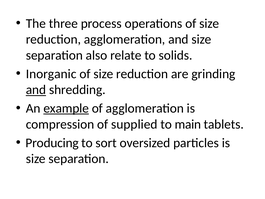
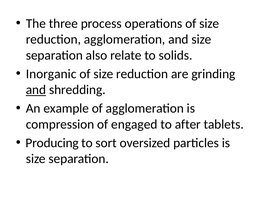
example underline: present -> none (66, 108)
supplied: supplied -> engaged (134, 124)
main: main -> after (188, 124)
